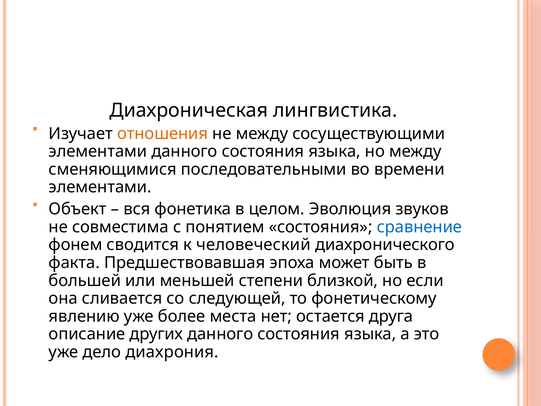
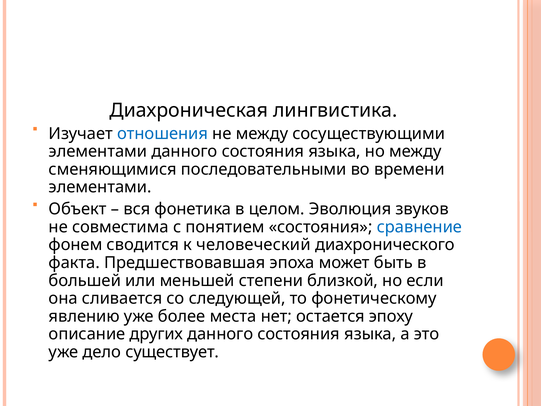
отношения colour: orange -> blue (163, 134)
друга: друга -> эпоху (391, 316)
диахрония: диахрония -> существует (172, 352)
